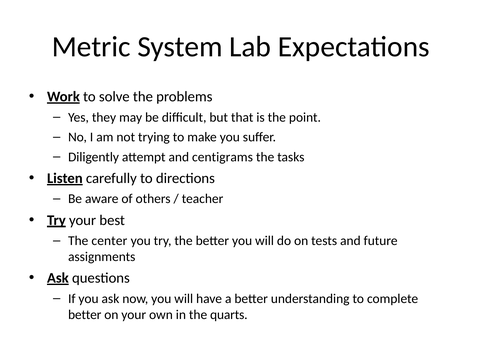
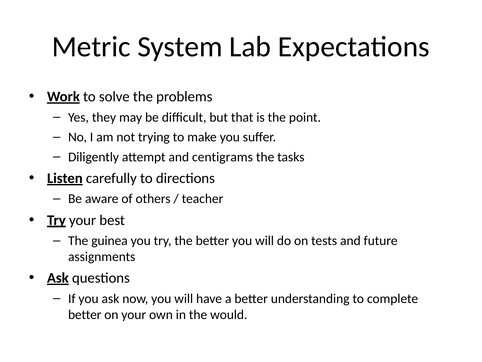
center: center -> guinea (109, 240)
quarts: quarts -> would (229, 314)
